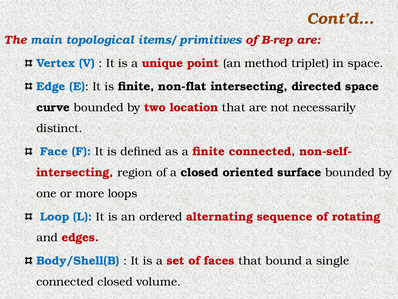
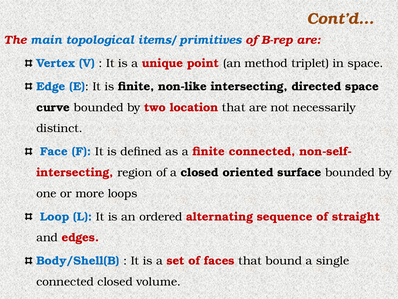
non-flat: non-flat -> non-like (182, 86)
rotating: rotating -> straight (356, 216)
